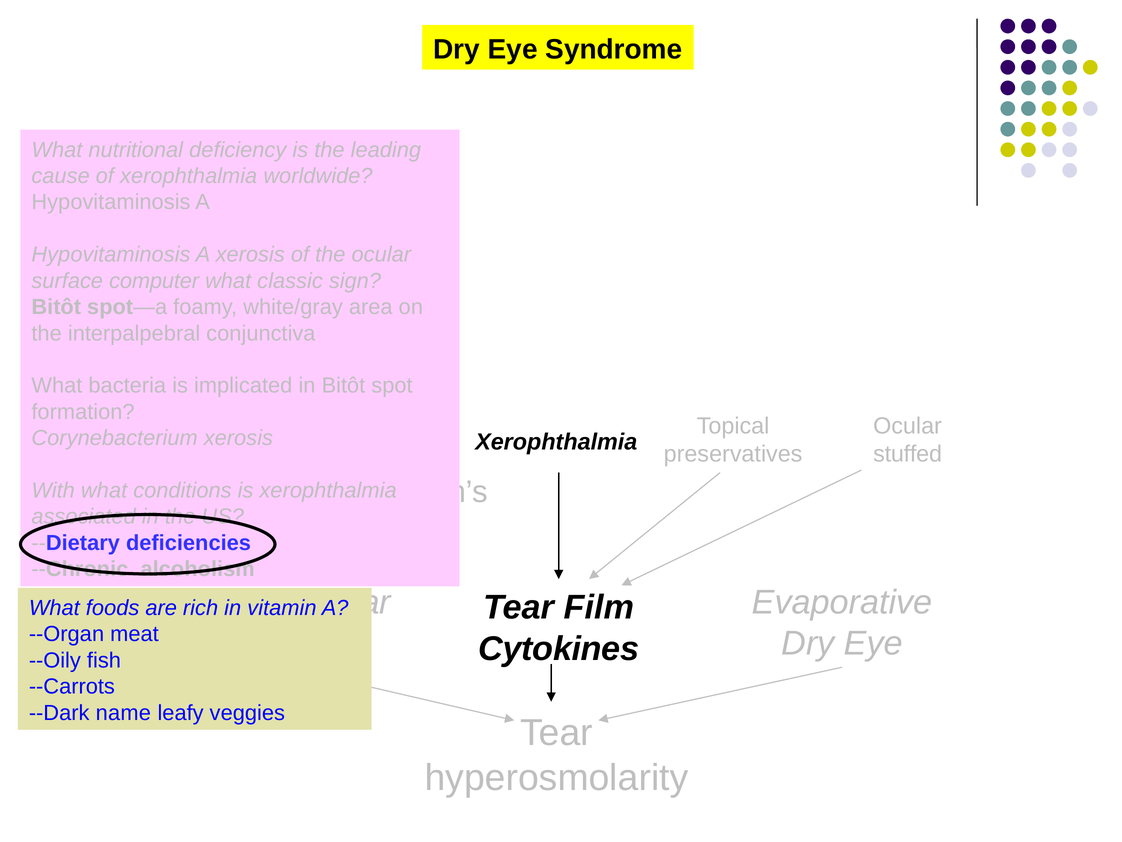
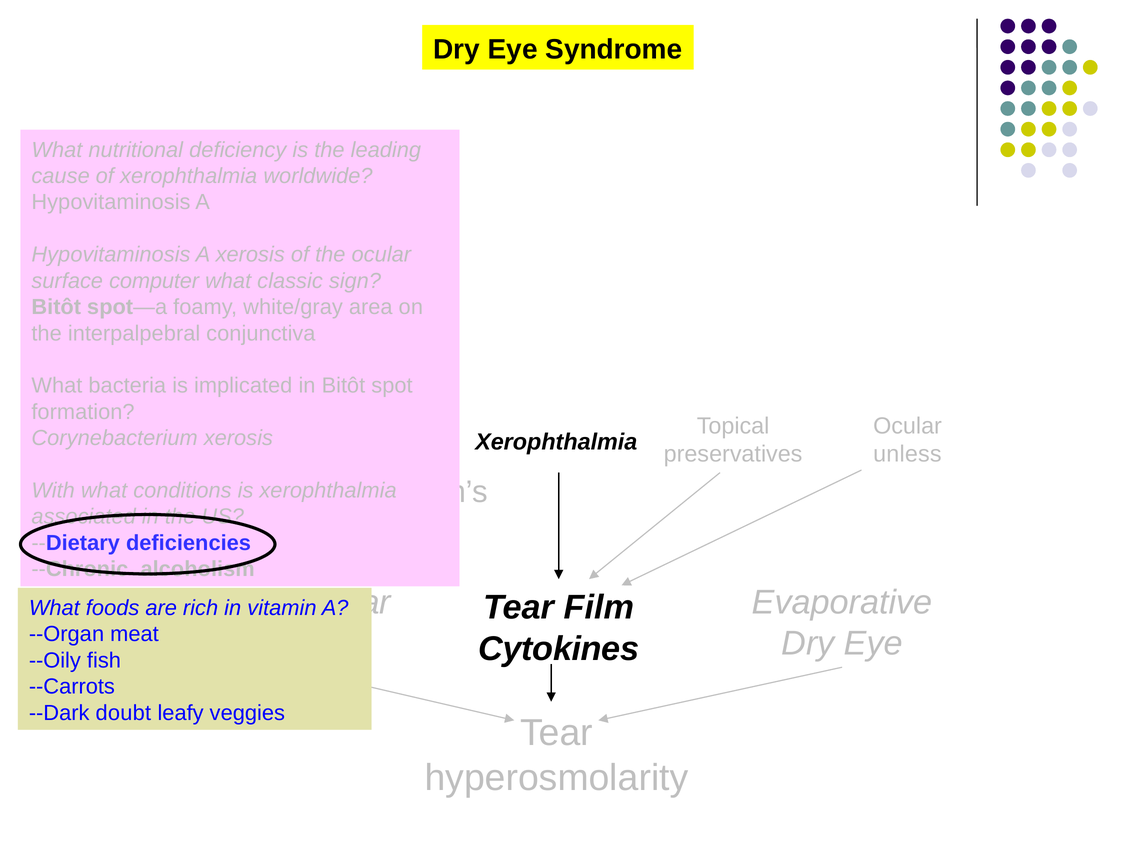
stuffed: stuffed -> unless (907, 454)
name: name -> doubt (123, 712)
